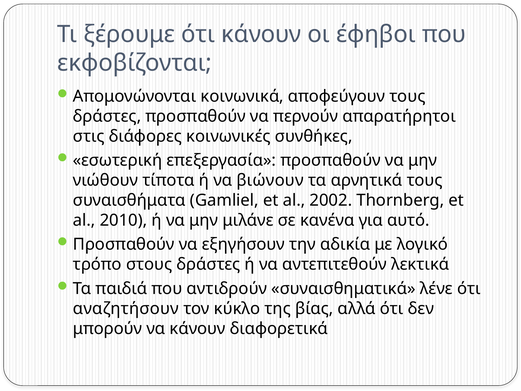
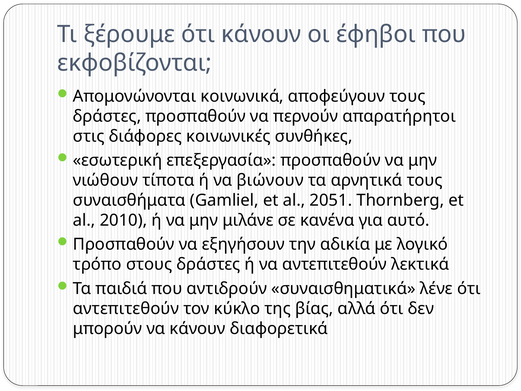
2002: 2002 -> 2051 (331, 200)
αναζητήσουν: αναζητήσουν -> αντεπιτεθούν (126, 308)
